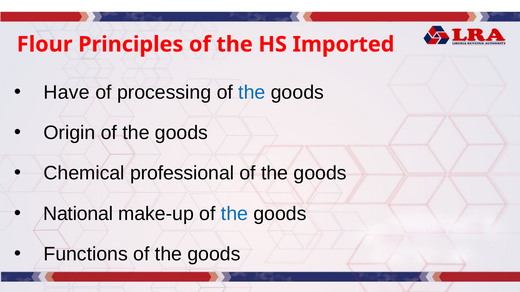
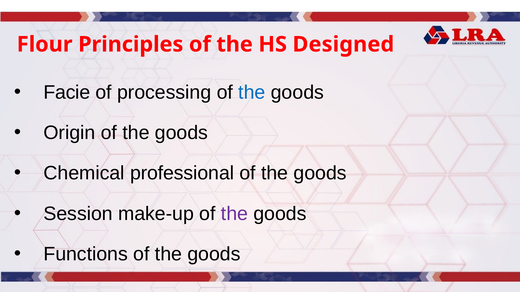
Imported: Imported -> Designed (343, 44)
Have: Have -> Facie (67, 92)
National: National -> Session (78, 214)
the colour: blue -> purple (234, 214)
